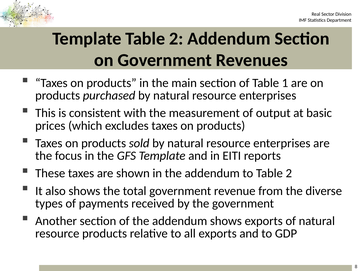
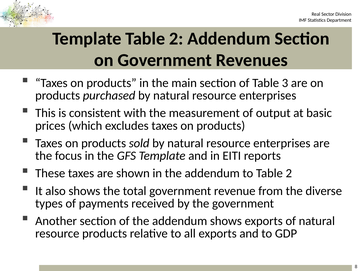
1: 1 -> 3 (285, 83)
